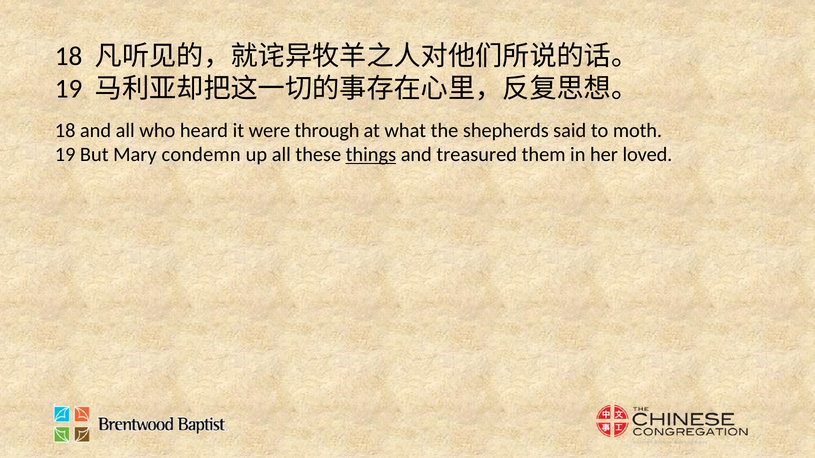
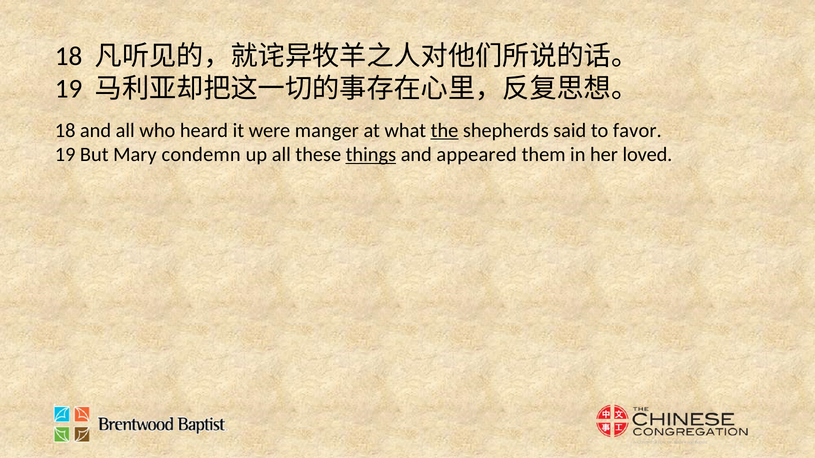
through: through -> manger (327, 130)
the underline: none -> present (445, 130)
moth: moth -> favor (637, 130)
treasured: treasured -> appeared (477, 155)
